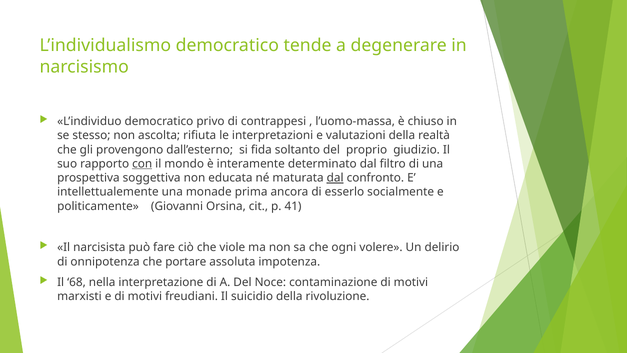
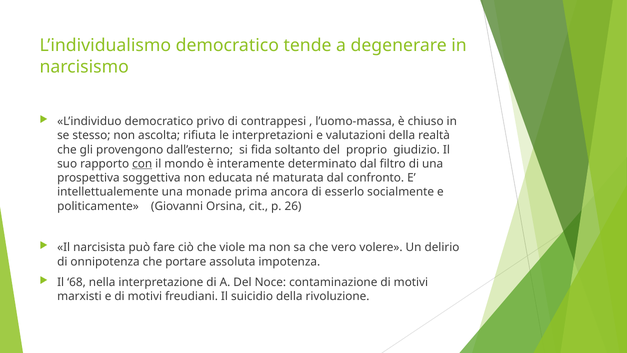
dal underline: present -> none (335, 178)
41: 41 -> 26 (293, 206)
ogni: ogni -> vero (344, 247)
